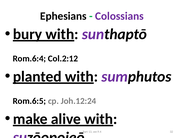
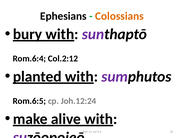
Colossians colour: purple -> orange (119, 16)
